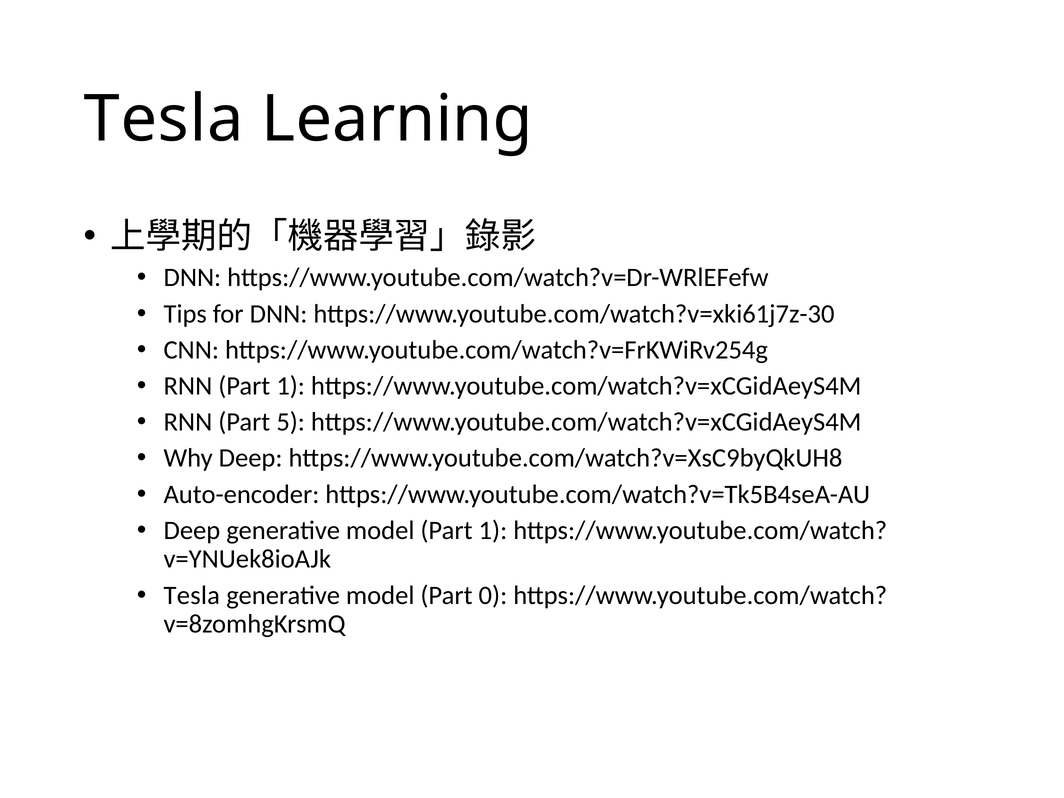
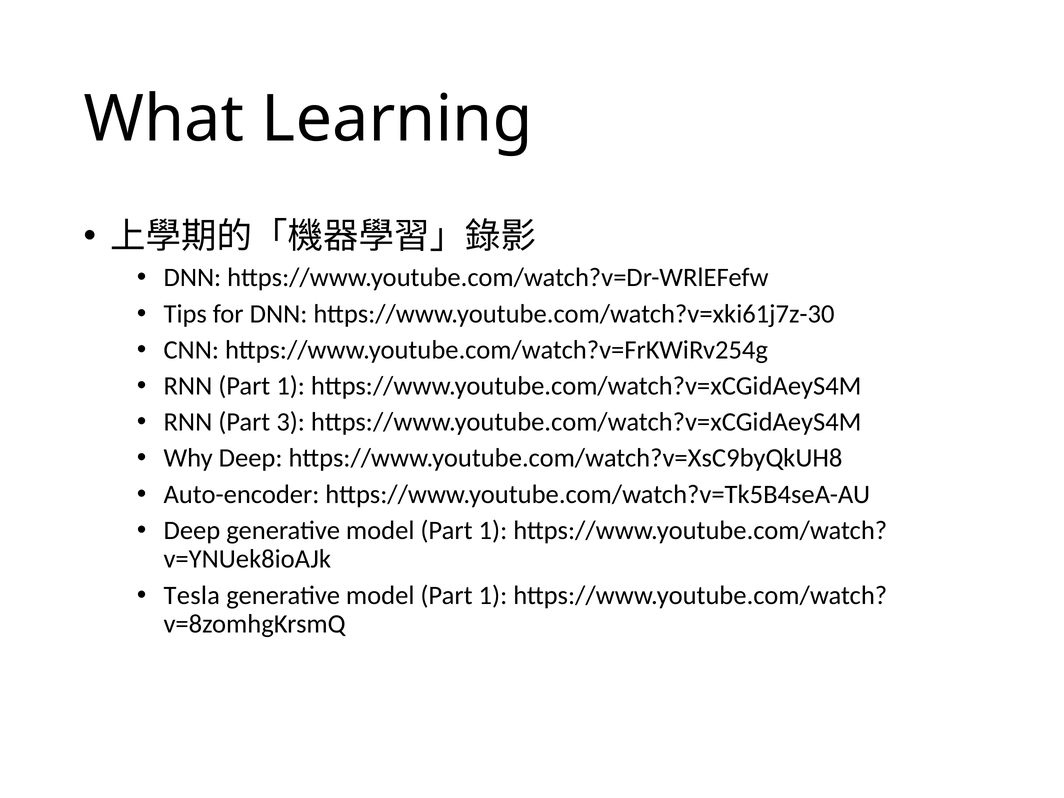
Tesla: Tesla -> What (164, 119)
5: 5 -> 3 (291, 422)
0: 0 -> 1 (493, 595)
